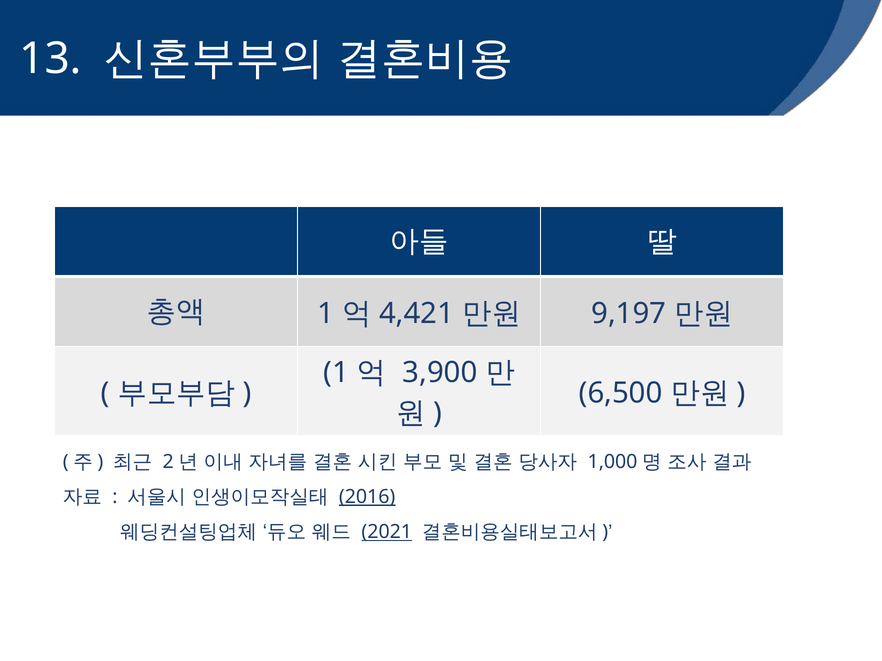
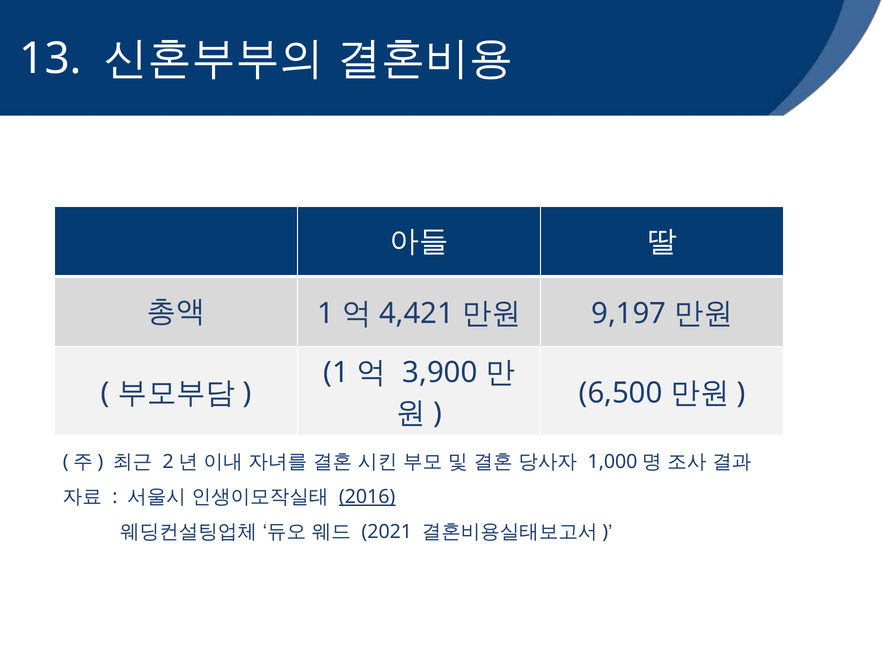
2021 underline: present -> none (387, 532)
